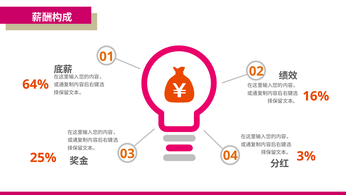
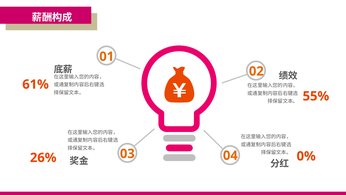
64%: 64% -> 61% (36, 84)
16%: 16% -> 55% (316, 96)
3%: 3% -> 0% (306, 156)
25%: 25% -> 26% (43, 157)
